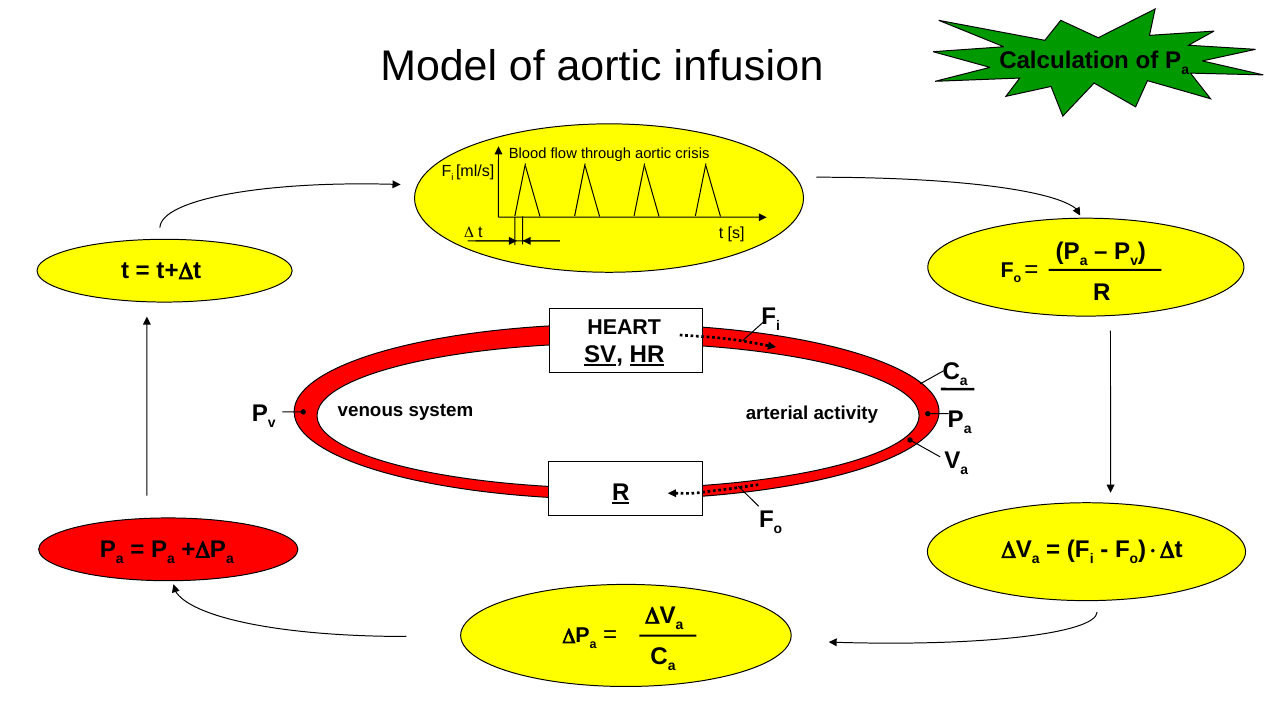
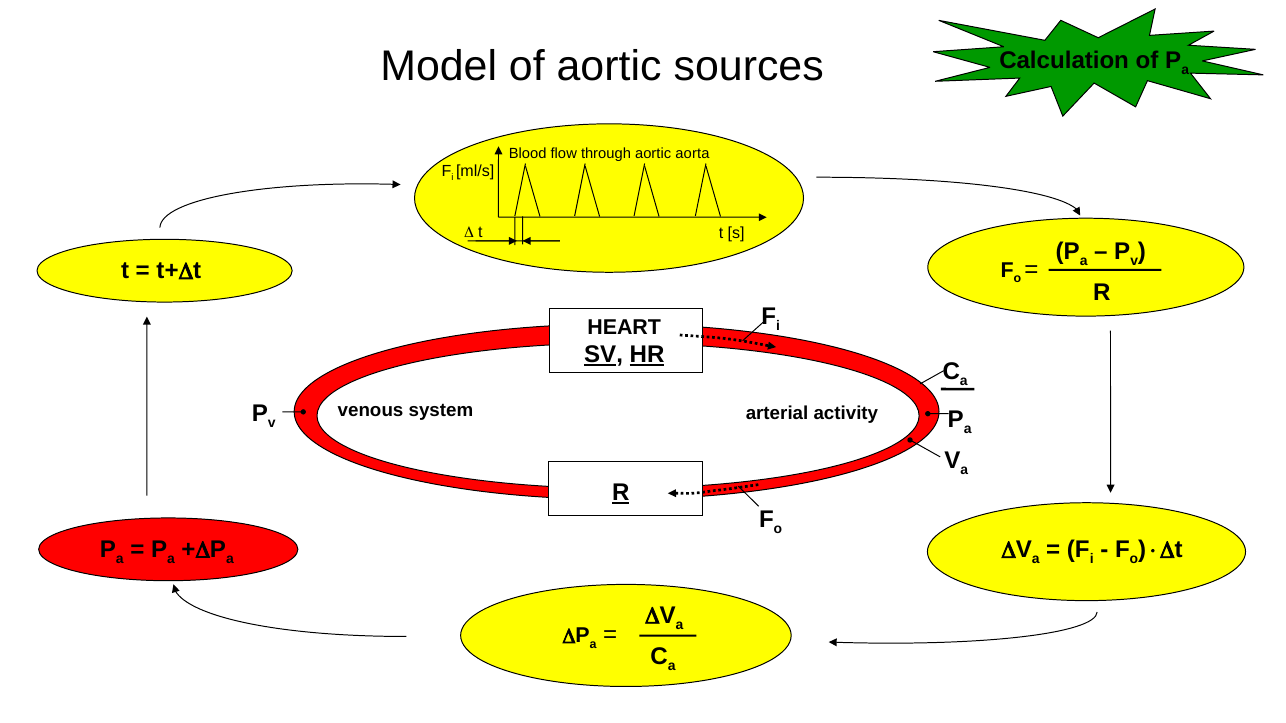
infusion: infusion -> sources (749, 67)
crisis: crisis -> aorta (692, 154)
